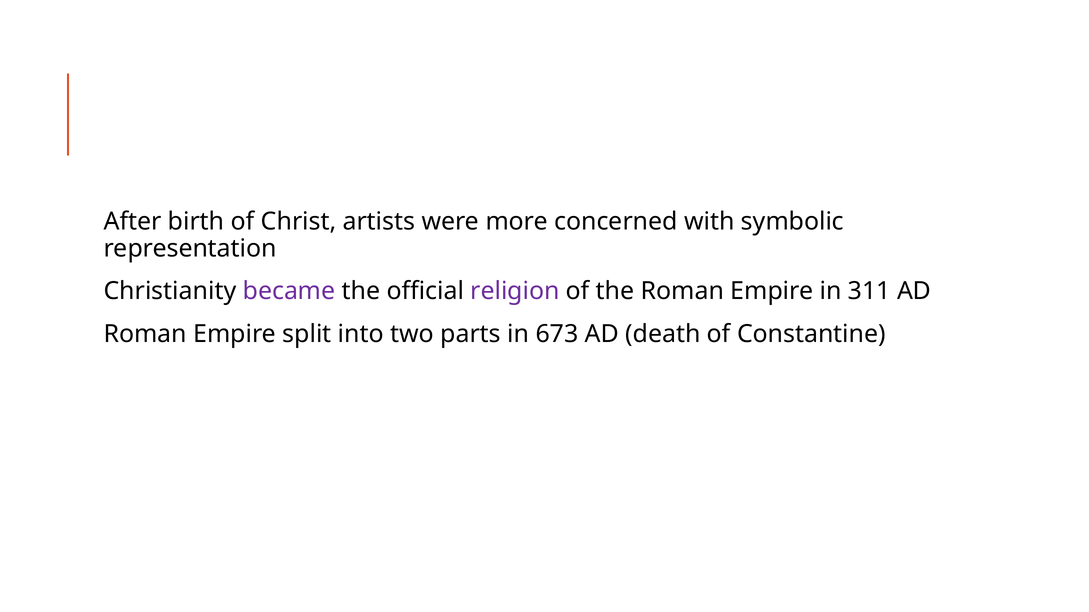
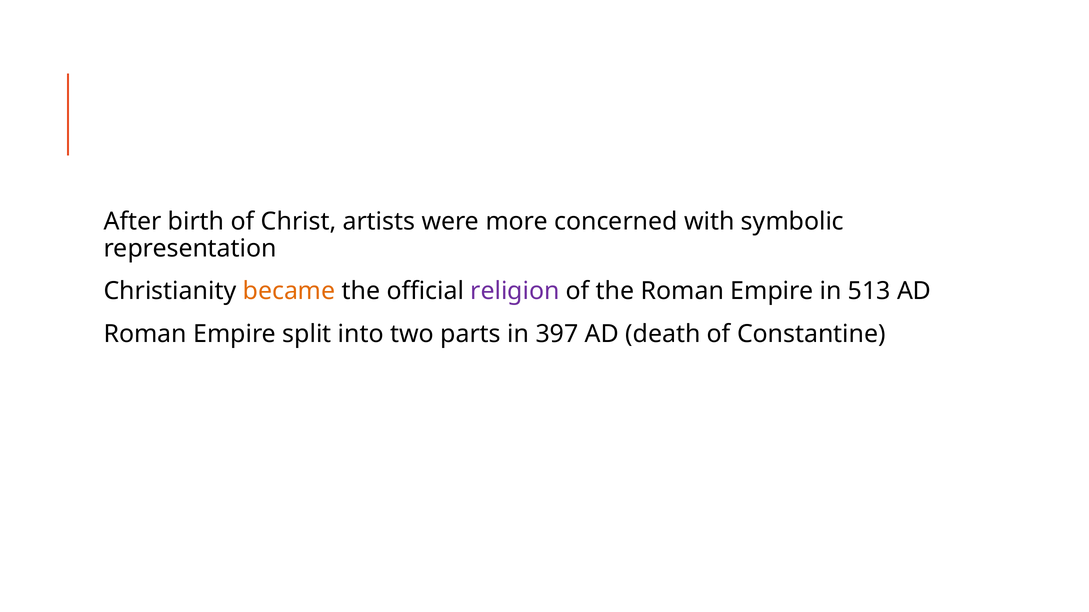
became colour: purple -> orange (289, 291)
311: 311 -> 513 (869, 291)
673: 673 -> 397 (557, 334)
